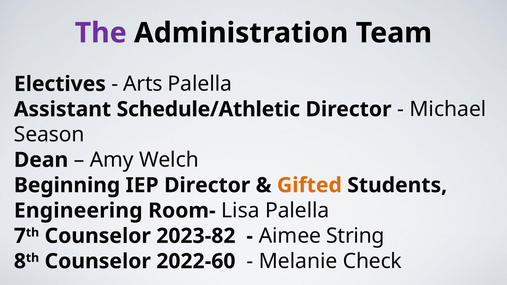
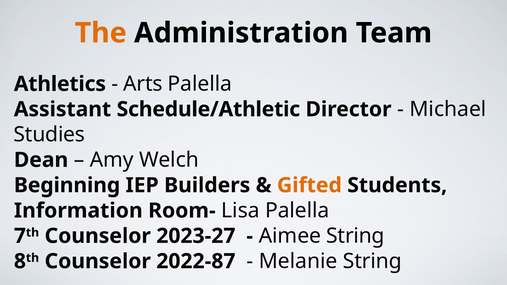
The colour: purple -> orange (101, 33)
Electives: Electives -> Athletics (60, 84)
Season: Season -> Studies (49, 135)
IEP Director: Director -> Builders (207, 185)
Engineering: Engineering -> Information (78, 211)
2023-82: 2023-82 -> 2023-27 (196, 236)
2022-60: 2022-60 -> 2022-87 (196, 261)
Melanie Check: Check -> String (372, 261)
